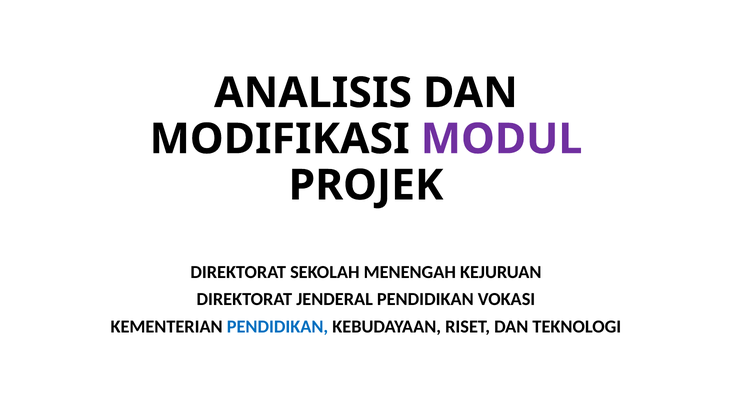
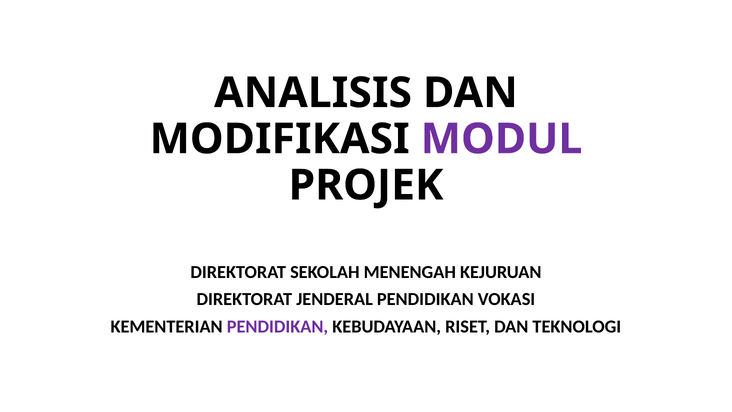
PENDIDIKAN colour: blue -> purple (277, 327)
